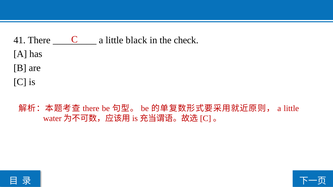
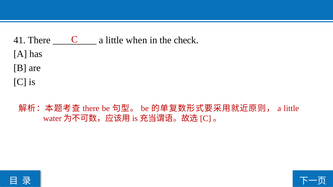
black: black -> when (136, 40)
